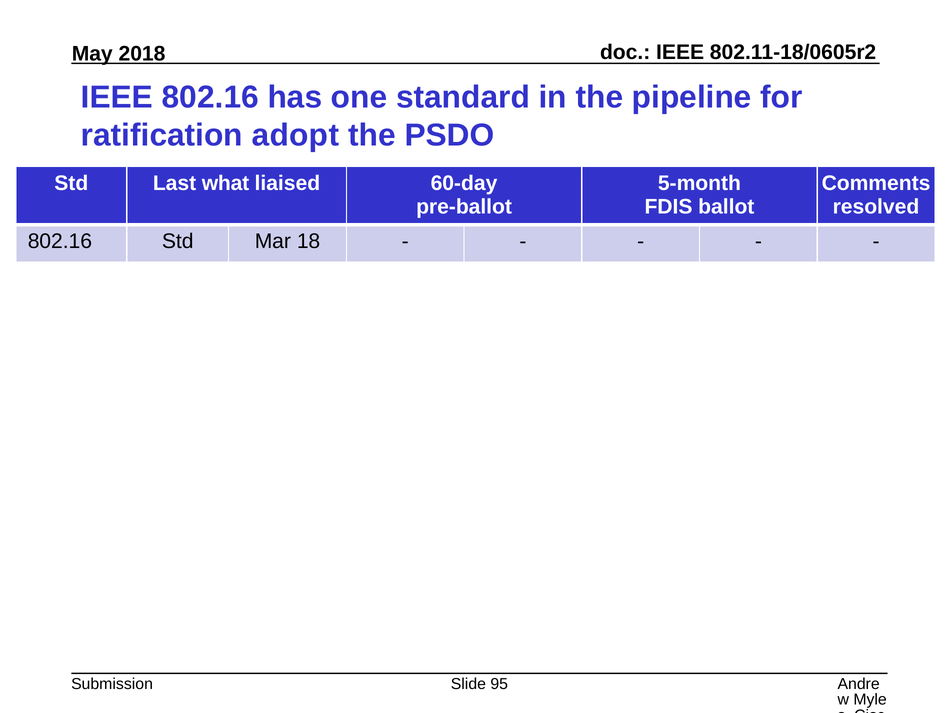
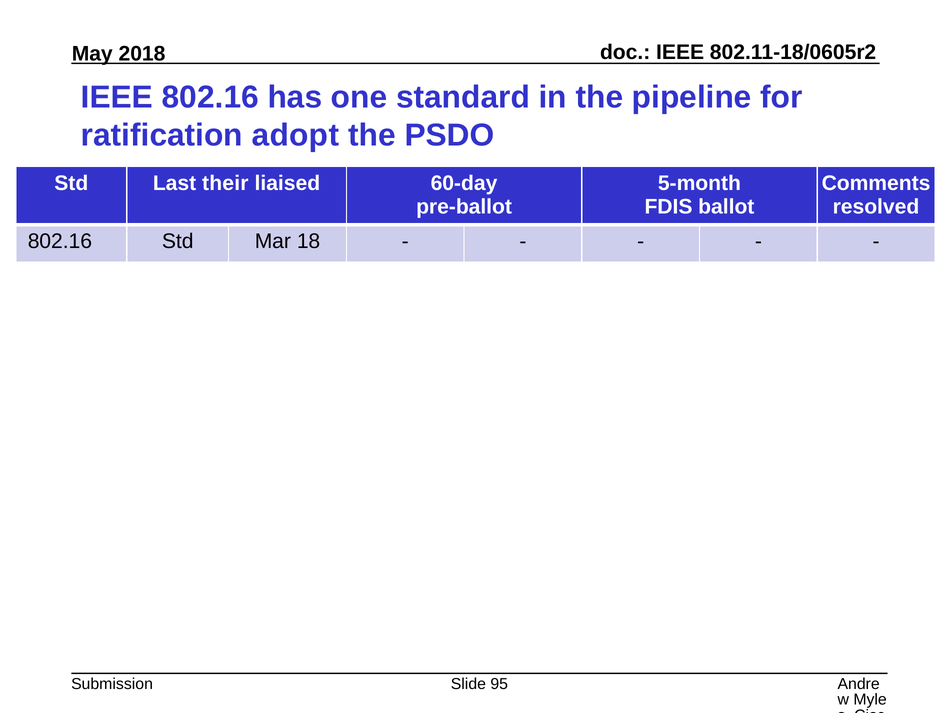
what: what -> their (225, 183)
